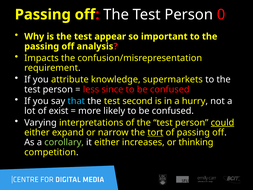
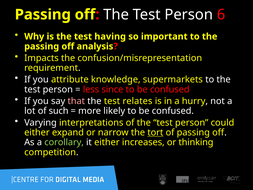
0: 0 -> 6 (221, 15)
appear: appear -> having (110, 36)
that colour: light blue -> pink (76, 101)
second: second -> relates (137, 101)
exist: exist -> such (59, 111)
could underline: present -> none (222, 122)
